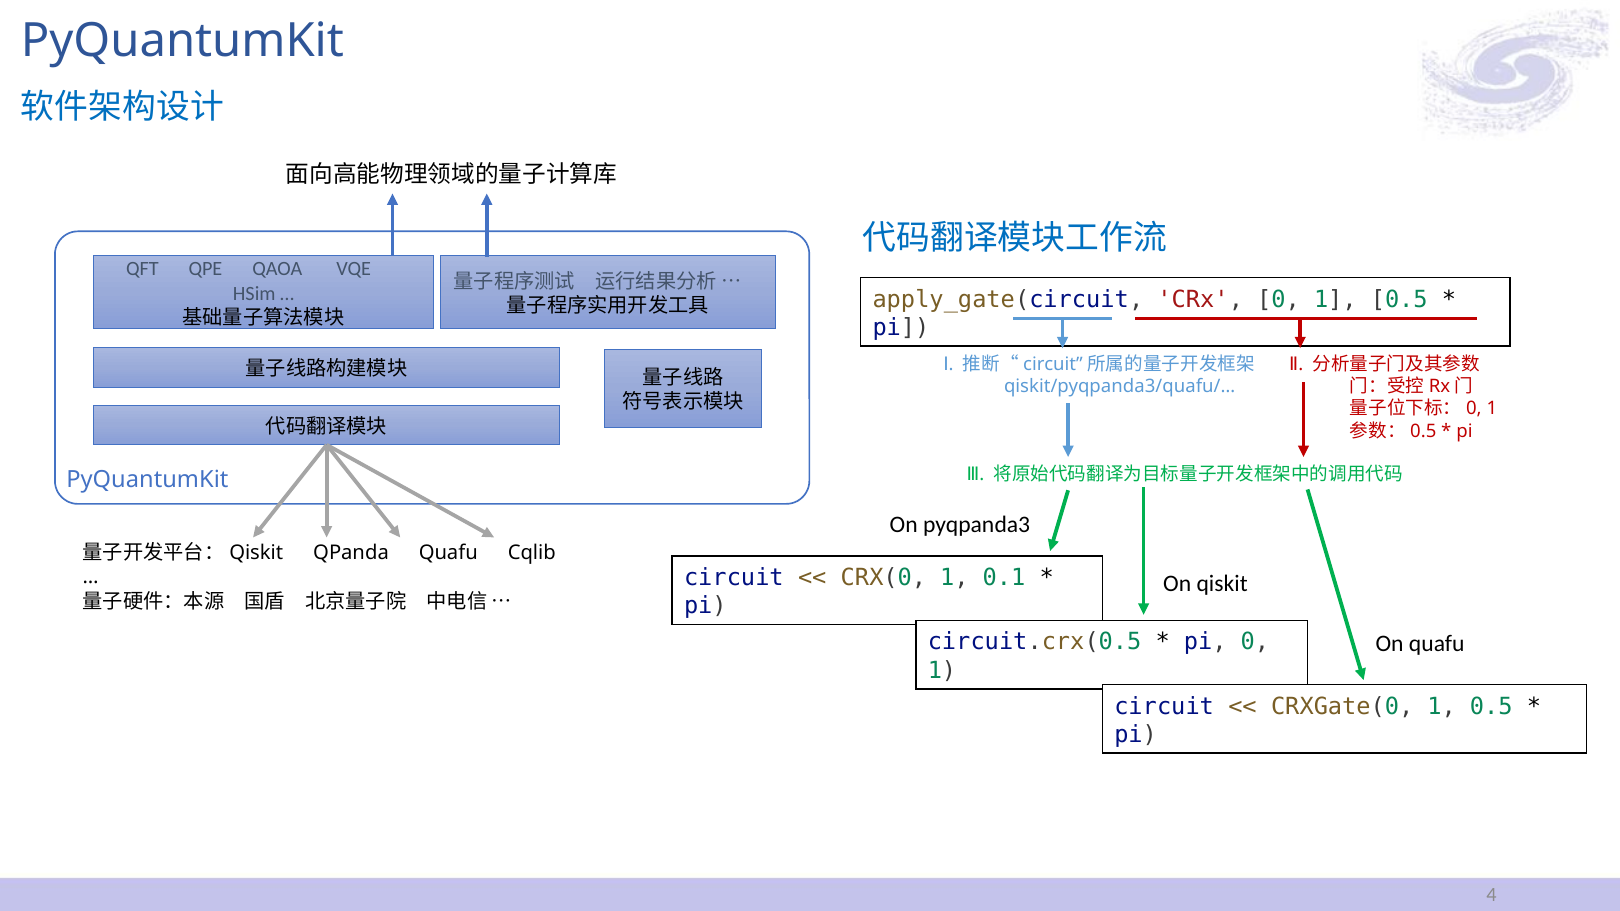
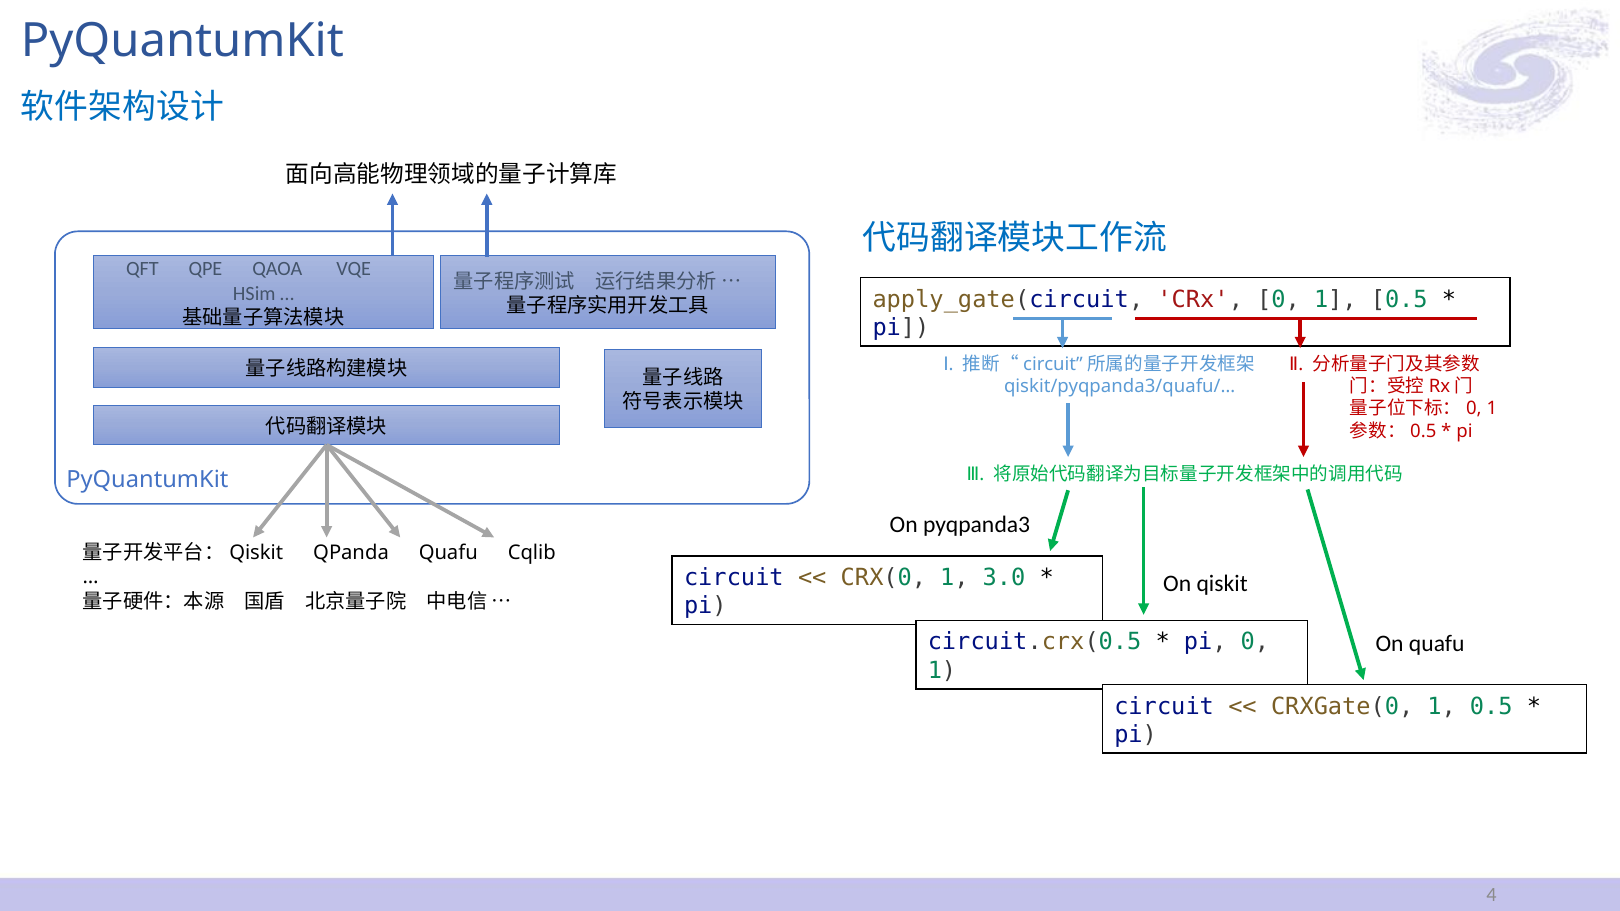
0.1: 0.1 -> 3.0 (1004, 578)
